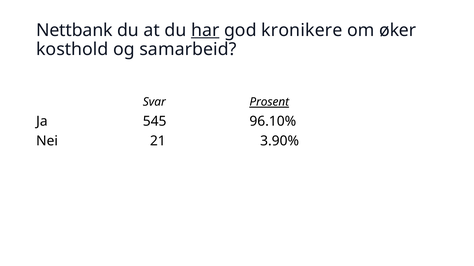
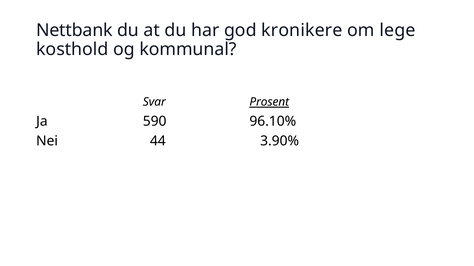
har underline: present -> none (205, 30)
øker: øker -> lege (397, 30)
samarbeid: samarbeid -> kommunal (188, 49)
545: 545 -> 590 (155, 122)
21: 21 -> 44 (158, 141)
